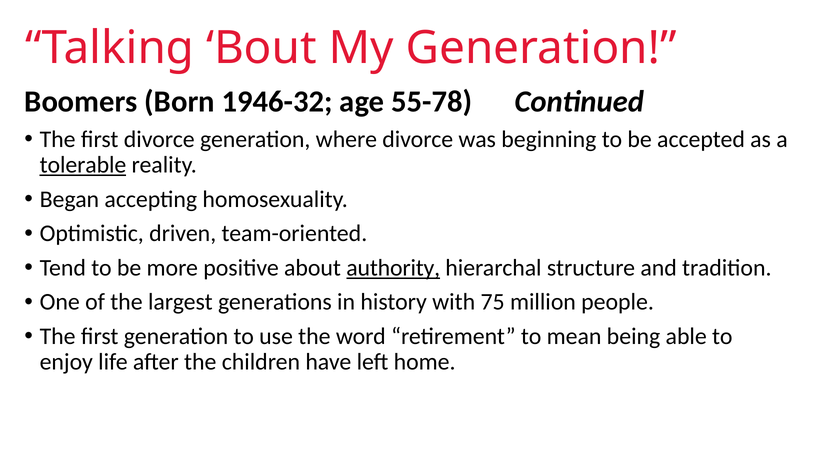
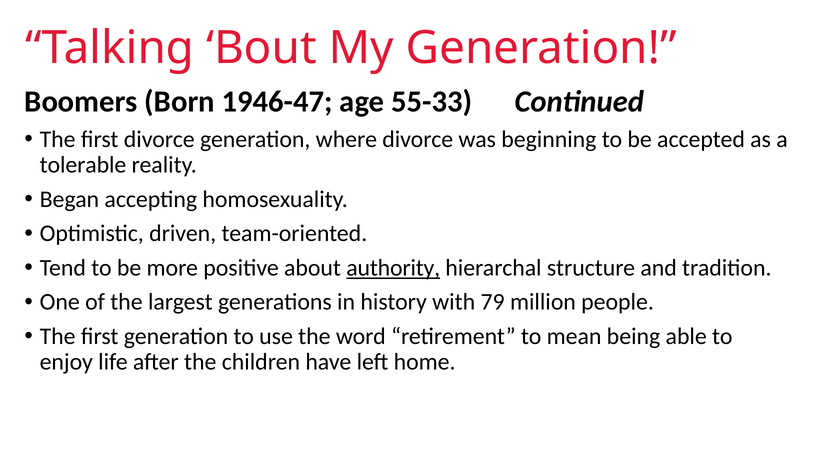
1946-32: 1946-32 -> 1946-47 (277, 101)
55-78: 55-78 -> 55-33 (432, 101)
tolerable underline: present -> none (83, 165)
75: 75 -> 79 (493, 302)
